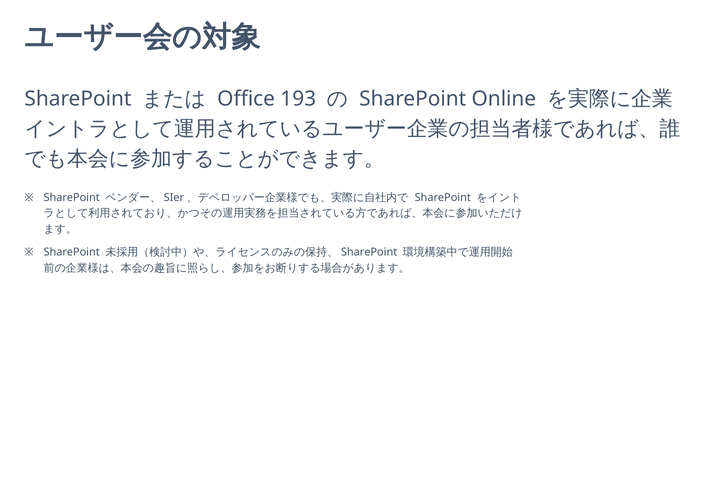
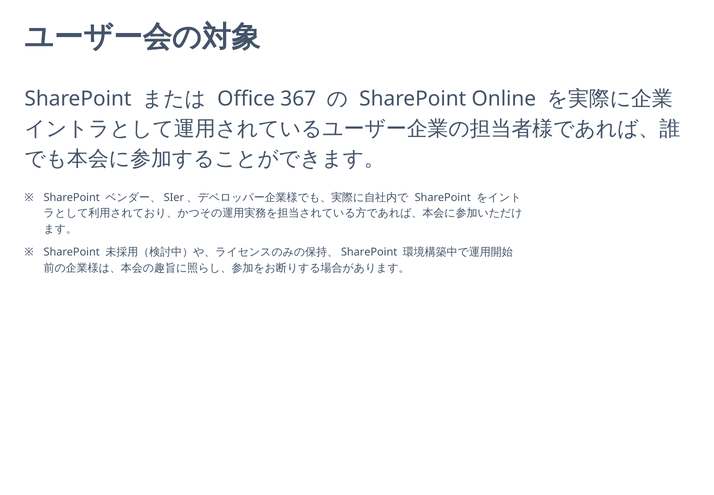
193: 193 -> 367 (298, 98)
